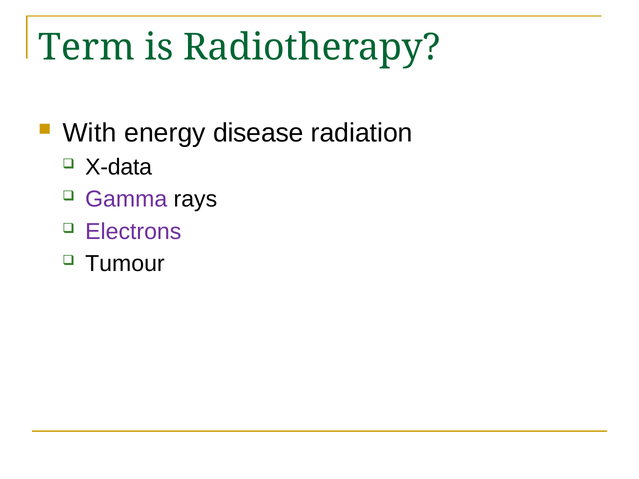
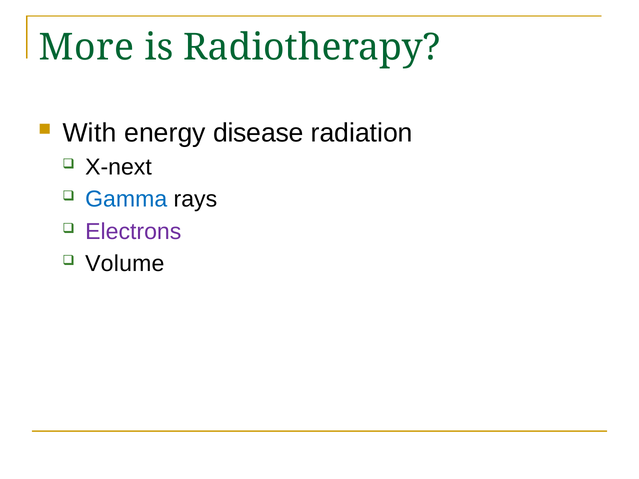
Term: Term -> More (87, 48)
X-data: X-data -> X-next (118, 167)
Gamma colour: purple -> blue (126, 199)
Tumour: Tumour -> Volume (125, 264)
